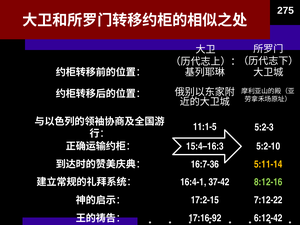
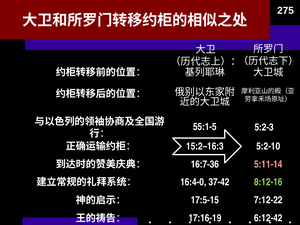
11:1-5: 11:1-5 -> 55:1-5 (205, 127)
15:4–16:3: 15:4–16:3 -> 15:2–16:3 (205, 146)
5:11-14 colour: yellow -> pink (268, 164)
16:4-1: 16:4-1 -> 16:4-0 (193, 182)
17:2-15: 17:2-15 -> 17:5-15 (205, 200)
17:16-92: 17:16-92 -> 17:16-19 (205, 218)
